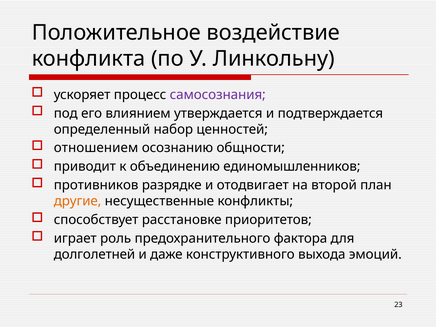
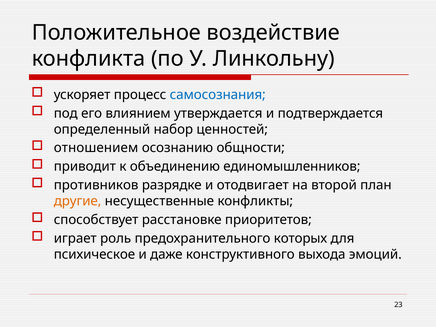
самосознания colour: purple -> blue (218, 95)
фактора: фактора -> которых (301, 238)
долголетней: долголетней -> психическое (94, 254)
